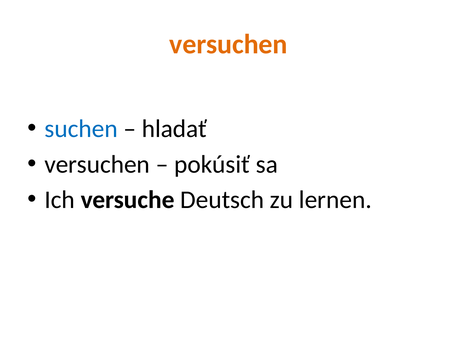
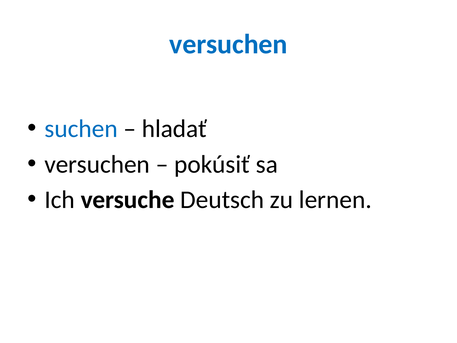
versuchen colour: orange -> blue (228, 44)
